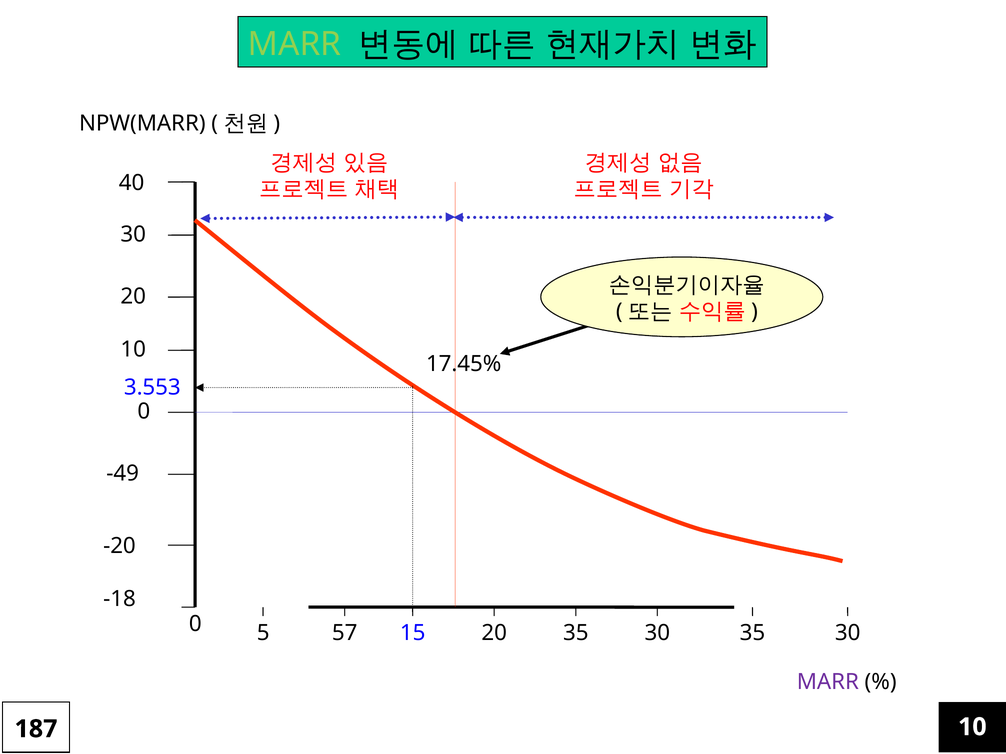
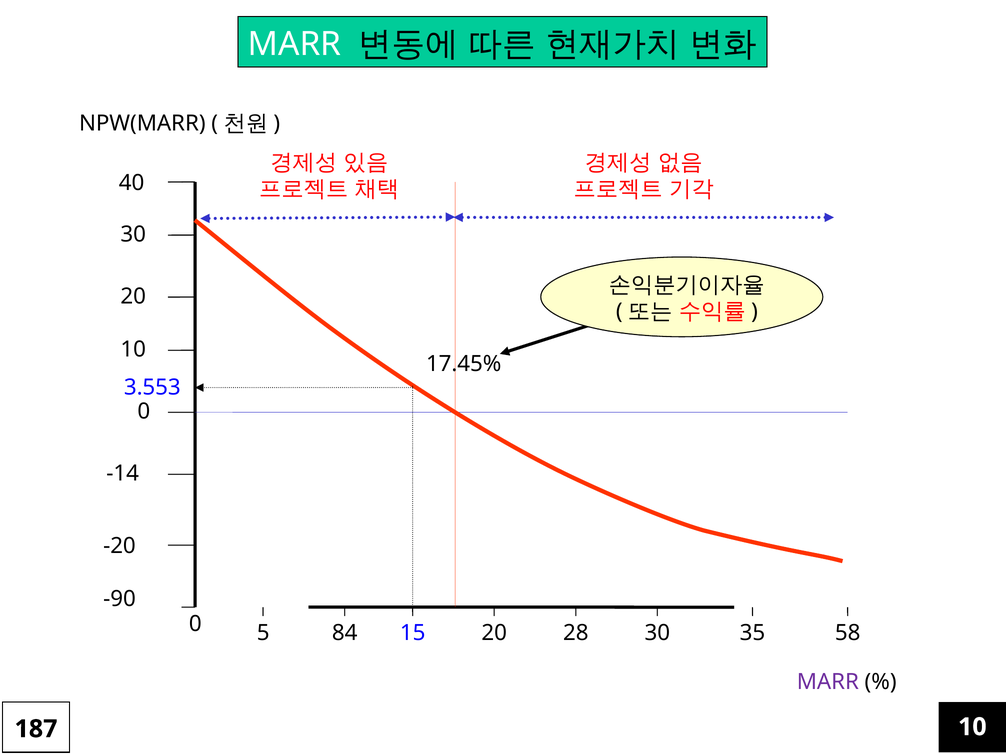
MARR colour: light green -> white (295, 44)
-49: -49 -> -14 (123, 474)
-18: -18 -> -90 (120, 599)
57: 57 -> 84 (345, 633)
20 35: 35 -> 28 (576, 633)
30 35 30: 30 -> 58 (848, 633)
